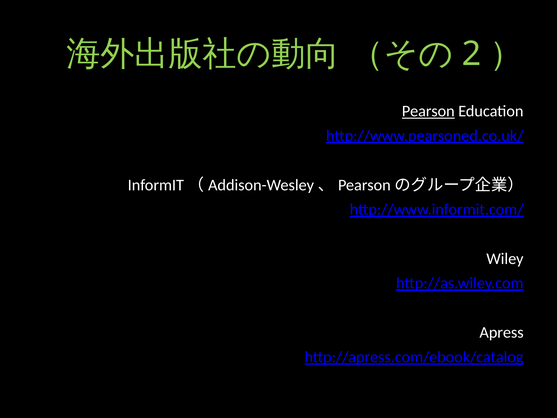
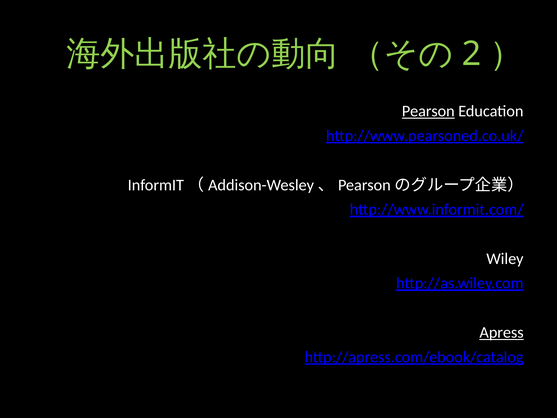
Apress underline: none -> present (502, 332)
